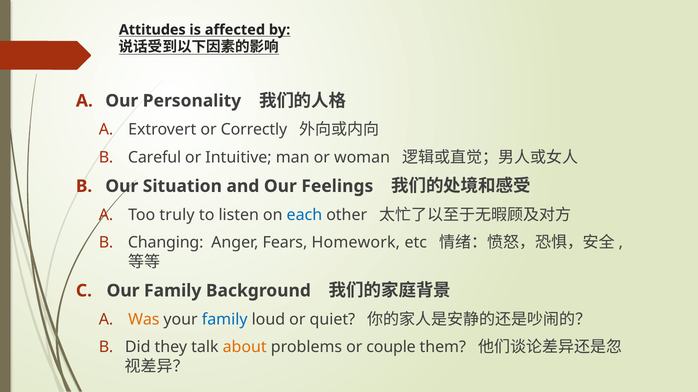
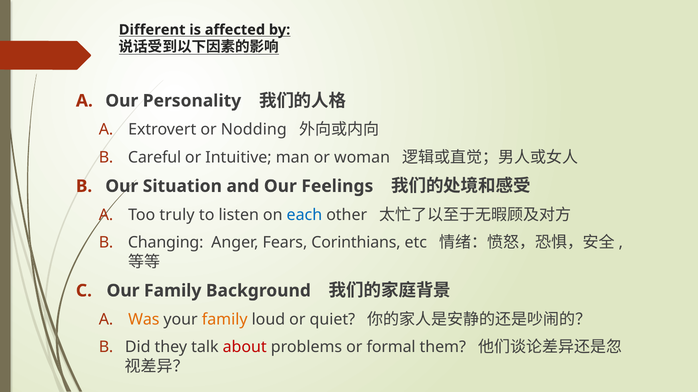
Attitudes: Attitudes -> Different (152, 30)
Correctly: Correctly -> Nodding (254, 130)
Homework: Homework -> Corinthians (356, 243)
family colour: blue -> orange (225, 320)
about colour: orange -> red (245, 348)
couple: couple -> formal (391, 348)
